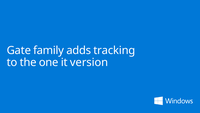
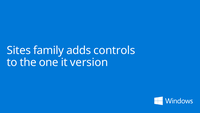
Gate: Gate -> Sites (19, 50)
tracking: tracking -> controls (114, 50)
